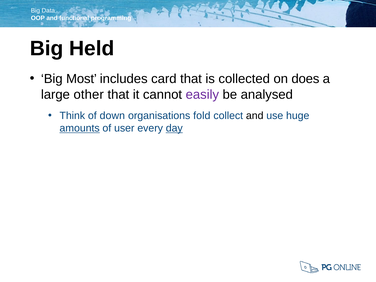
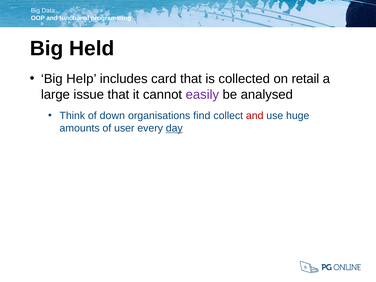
Most: Most -> Help (81, 79)
does: does -> retail (305, 79)
other: other -> issue (89, 94)
fold: fold -> find (202, 116)
and colour: black -> red (255, 116)
amounts underline: present -> none (80, 128)
